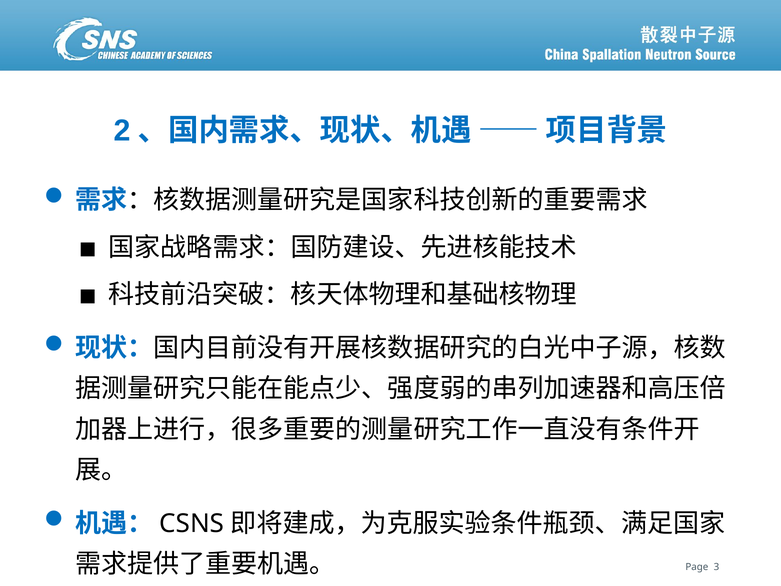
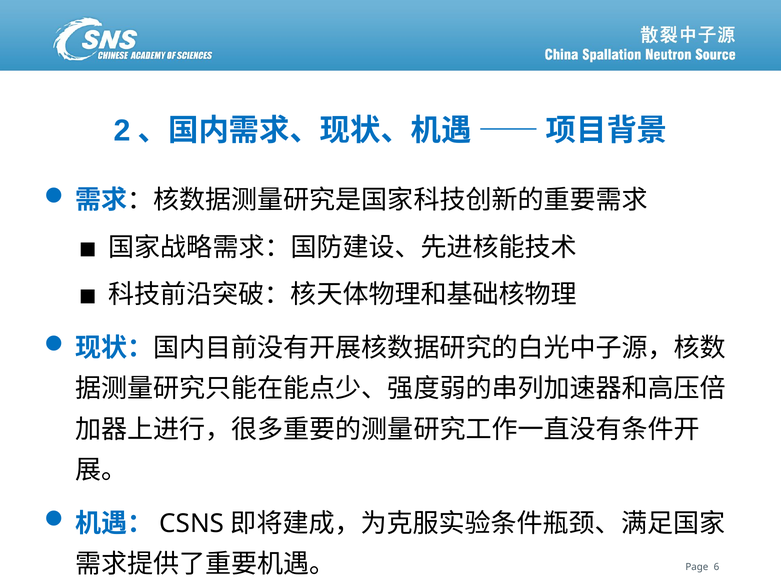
3: 3 -> 6 (716, 567)
